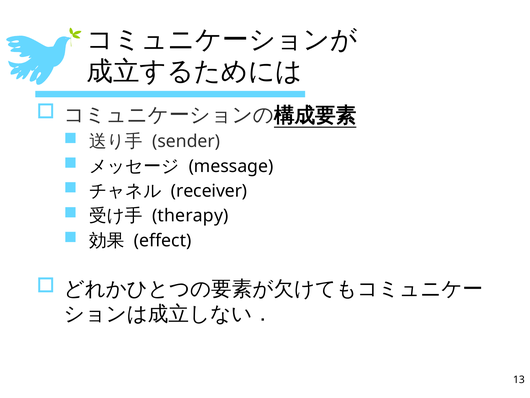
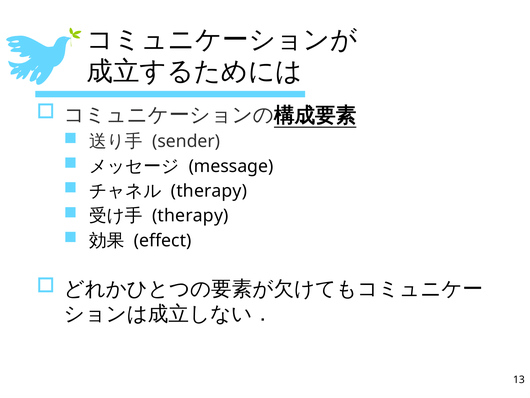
receiver: receiver -> therapy (209, 191)
